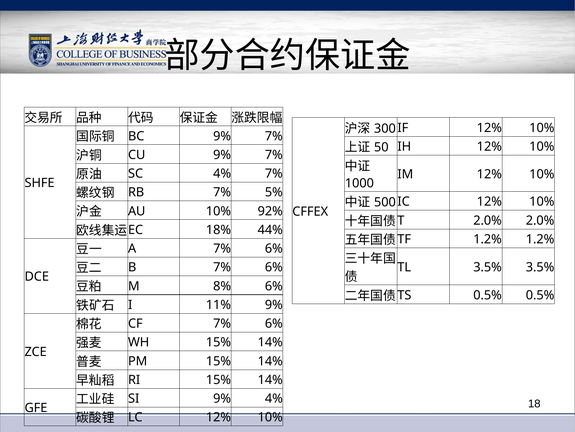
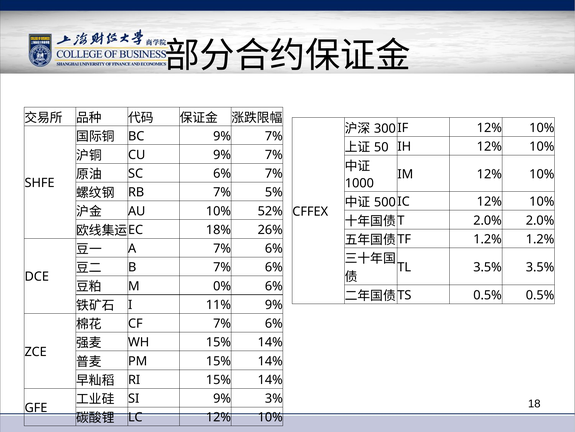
SC 4%: 4% -> 6% (222, 173)
92%: 92% -> 52% (270, 211)
44%: 44% -> 26% (270, 229)
8%: 8% -> 0% (222, 286)
9% 4%: 4% -> 3% (274, 398)
